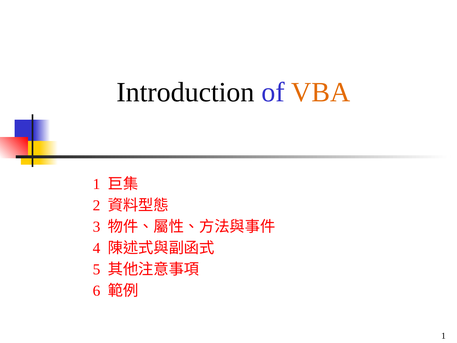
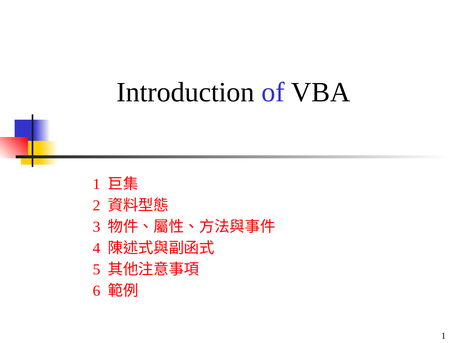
VBA colour: orange -> black (321, 92)
